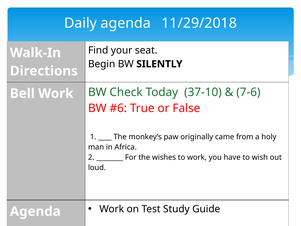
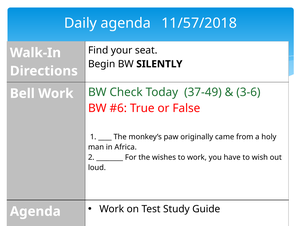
11/29/2018: 11/29/2018 -> 11/57/2018 (199, 23)
37-10: 37-10 -> 37-49 (203, 92)
7-6: 7-6 -> 3-6 (248, 92)
